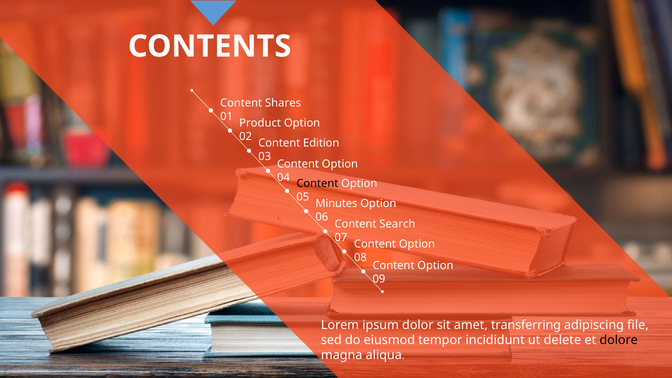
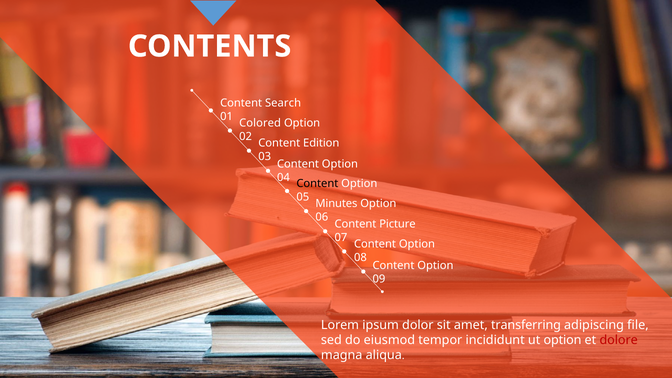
Shares: Shares -> Search (283, 103)
Product: Product -> Colored (260, 123)
Search: Search -> Picture (397, 224)
ut delete: delete -> option (563, 340)
dolore colour: black -> red (619, 340)
